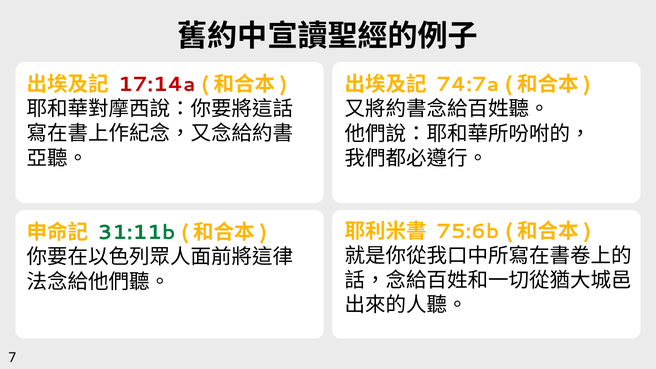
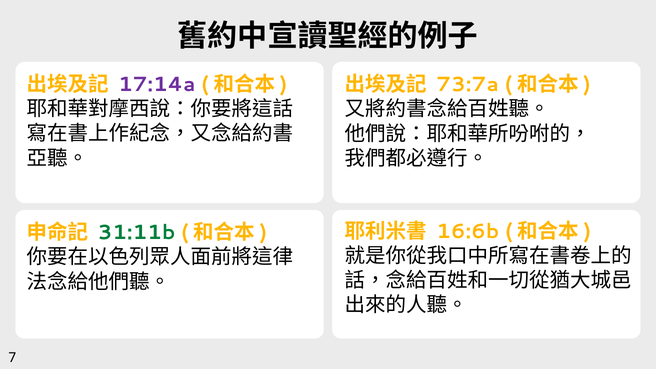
17:14a colour: red -> purple (157, 84)
74:7a: 74:7a -> 73:7a (468, 85)
75:6b: 75:6b -> 16:6b (468, 231)
